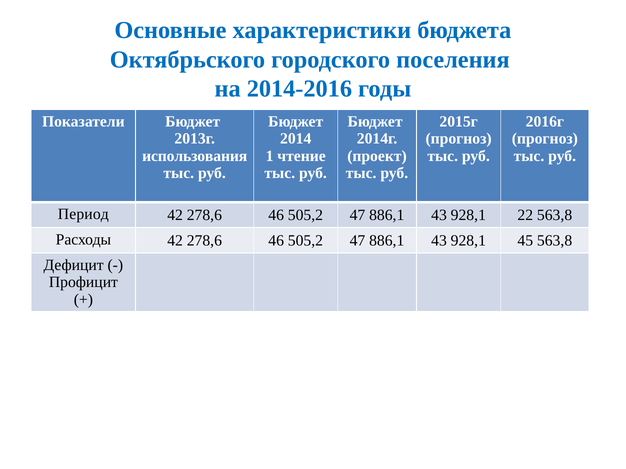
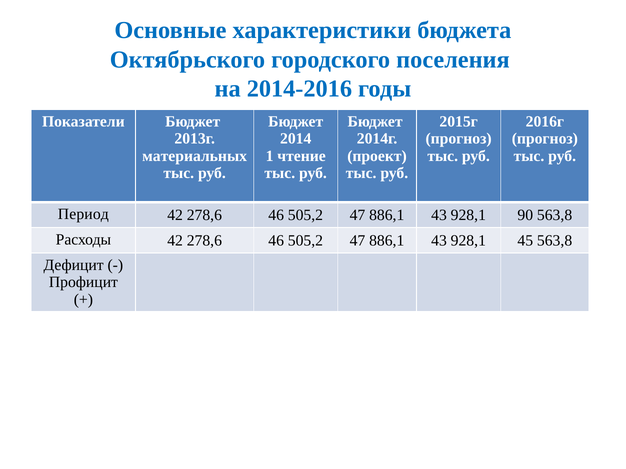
использования: использования -> материальных (195, 156)
22: 22 -> 90 (525, 215)
